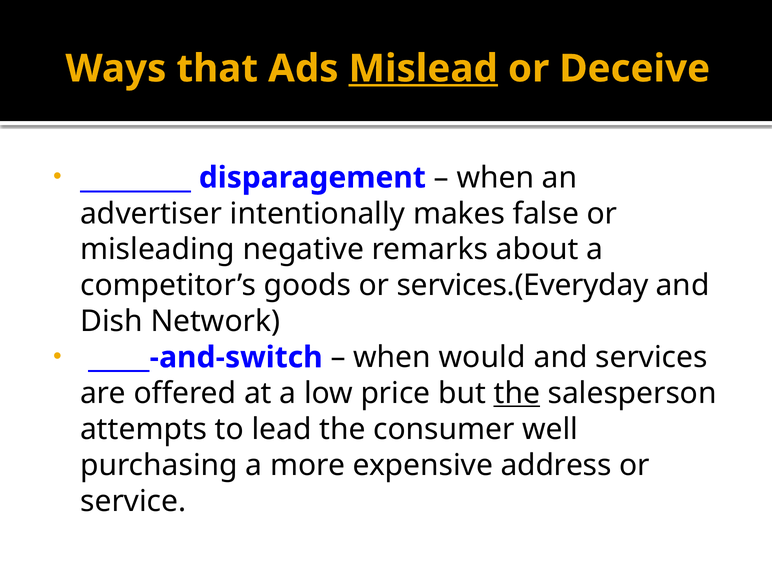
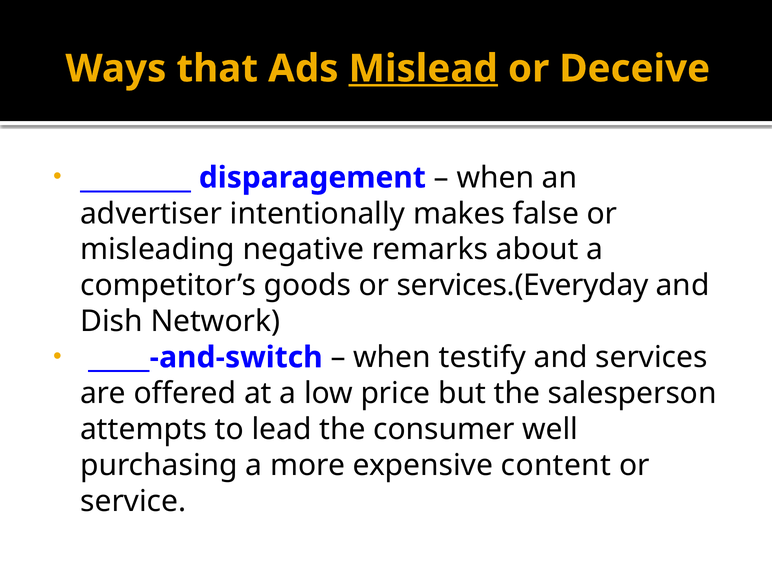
would: would -> testify (482, 357)
the underline: present -> none (517, 393)
address: address -> content (556, 465)
